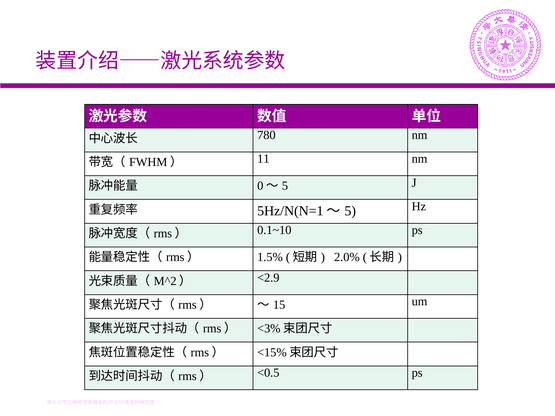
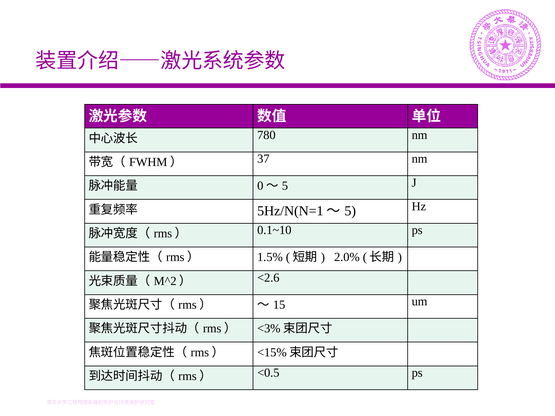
11: 11 -> 37 (263, 159)
<2.9: <2.9 -> <2.6 (268, 278)
